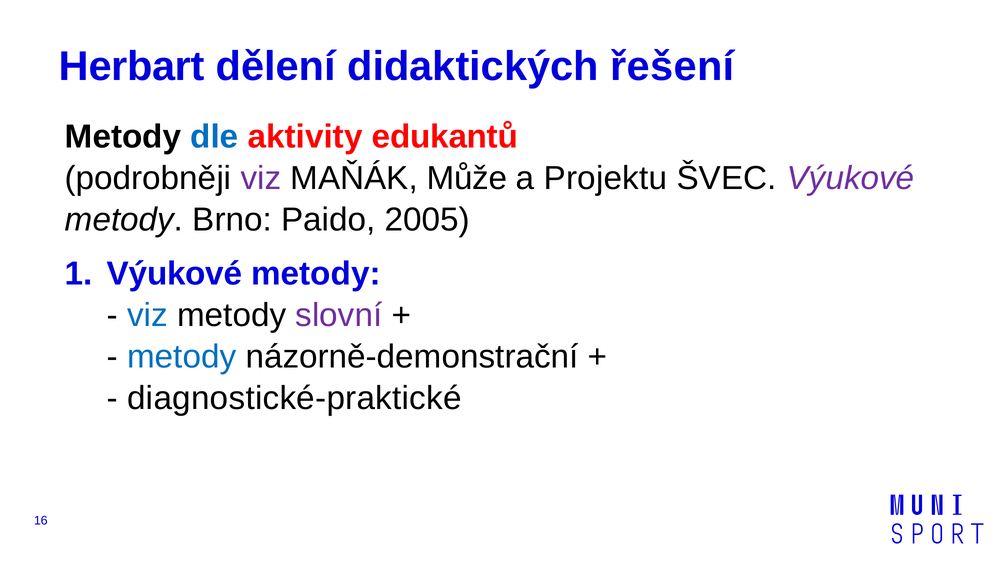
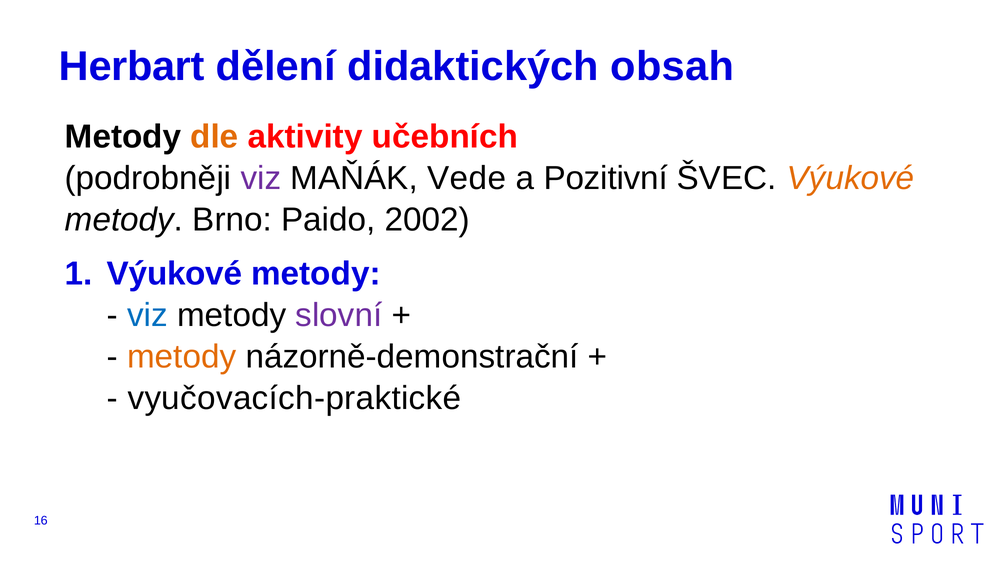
řešení: řešení -> obsah (672, 67)
dle colour: blue -> orange (214, 137)
edukantů: edukantů -> učebních (445, 137)
Může: Může -> Vede (467, 178)
Projektu: Projektu -> Pozitivní (606, 178)
Výukové colour: purple -> orange (851, 178)
2005: 2005 -> 2002 (427, 220)
metody colour: blue -> orange (182, 357)
diagnostické-praktické: diagnostické-praktické -> vyučovacích-praktické (294, 399)
